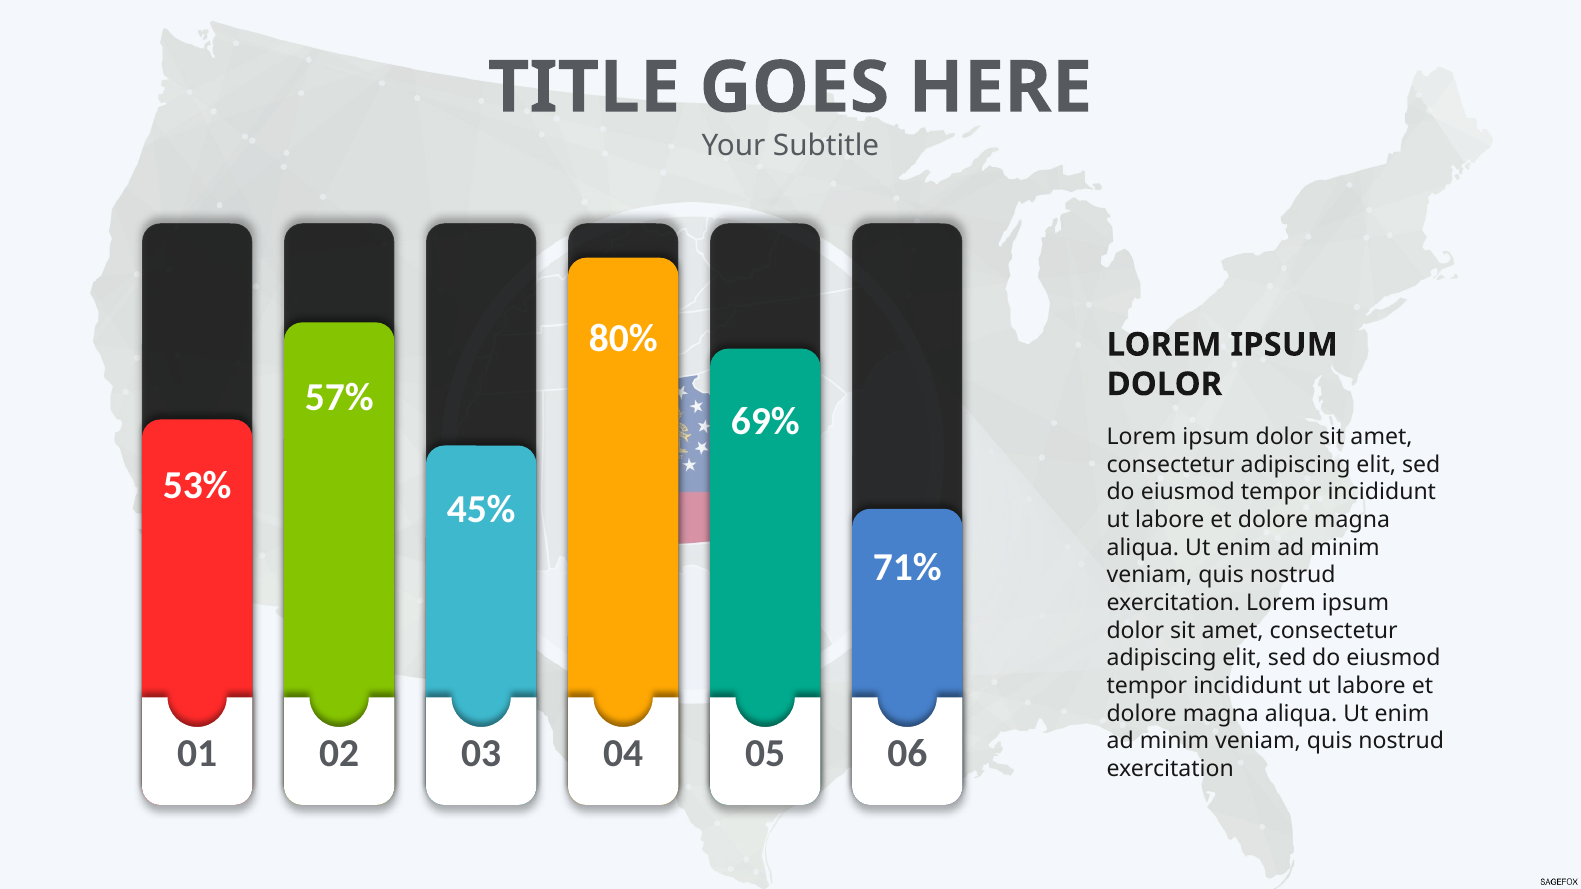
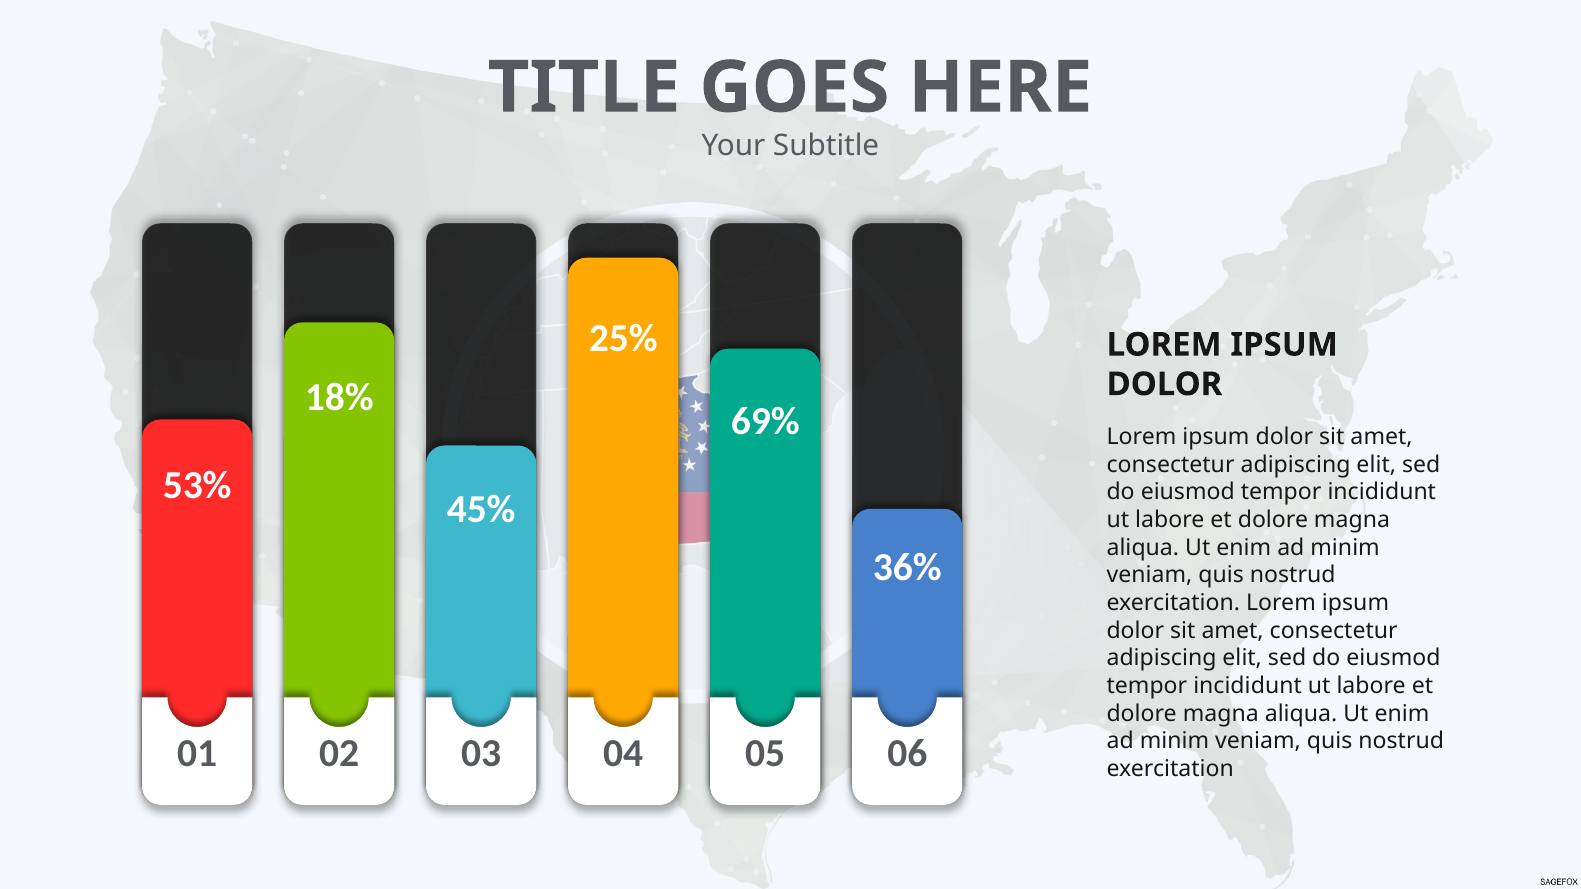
80%: 80% -> 25% (623, 338)
57%: 57% -> 18% (339, 397)
71%: 71% -> 36% (907, 567)
